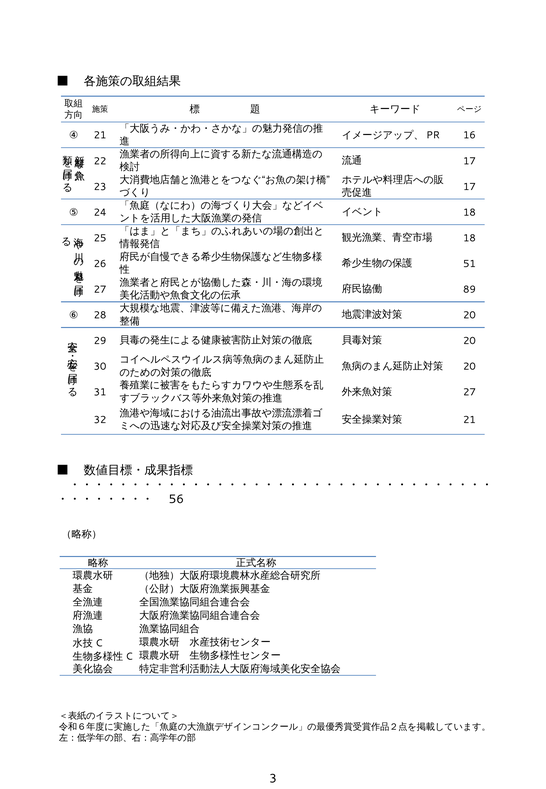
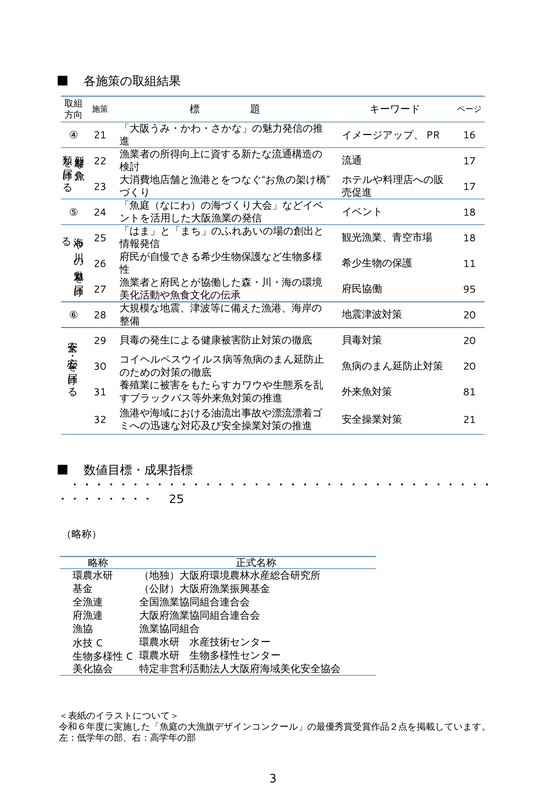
51: 51 -> 11 (469, 264)
89: 89 -> 95 (469, 289)
27: 27 -> 81 (469, 392)
56: 56 -> 25 (176, 499)
